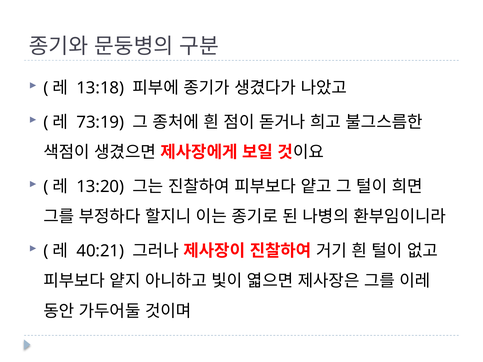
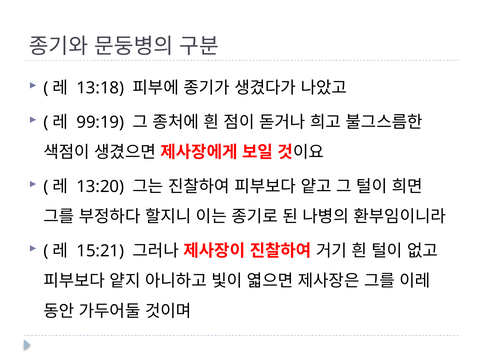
73:19: 73:19 -> 99:19 (100, 122)
40:21: 40:21 -> 15:21 (100, 251)
